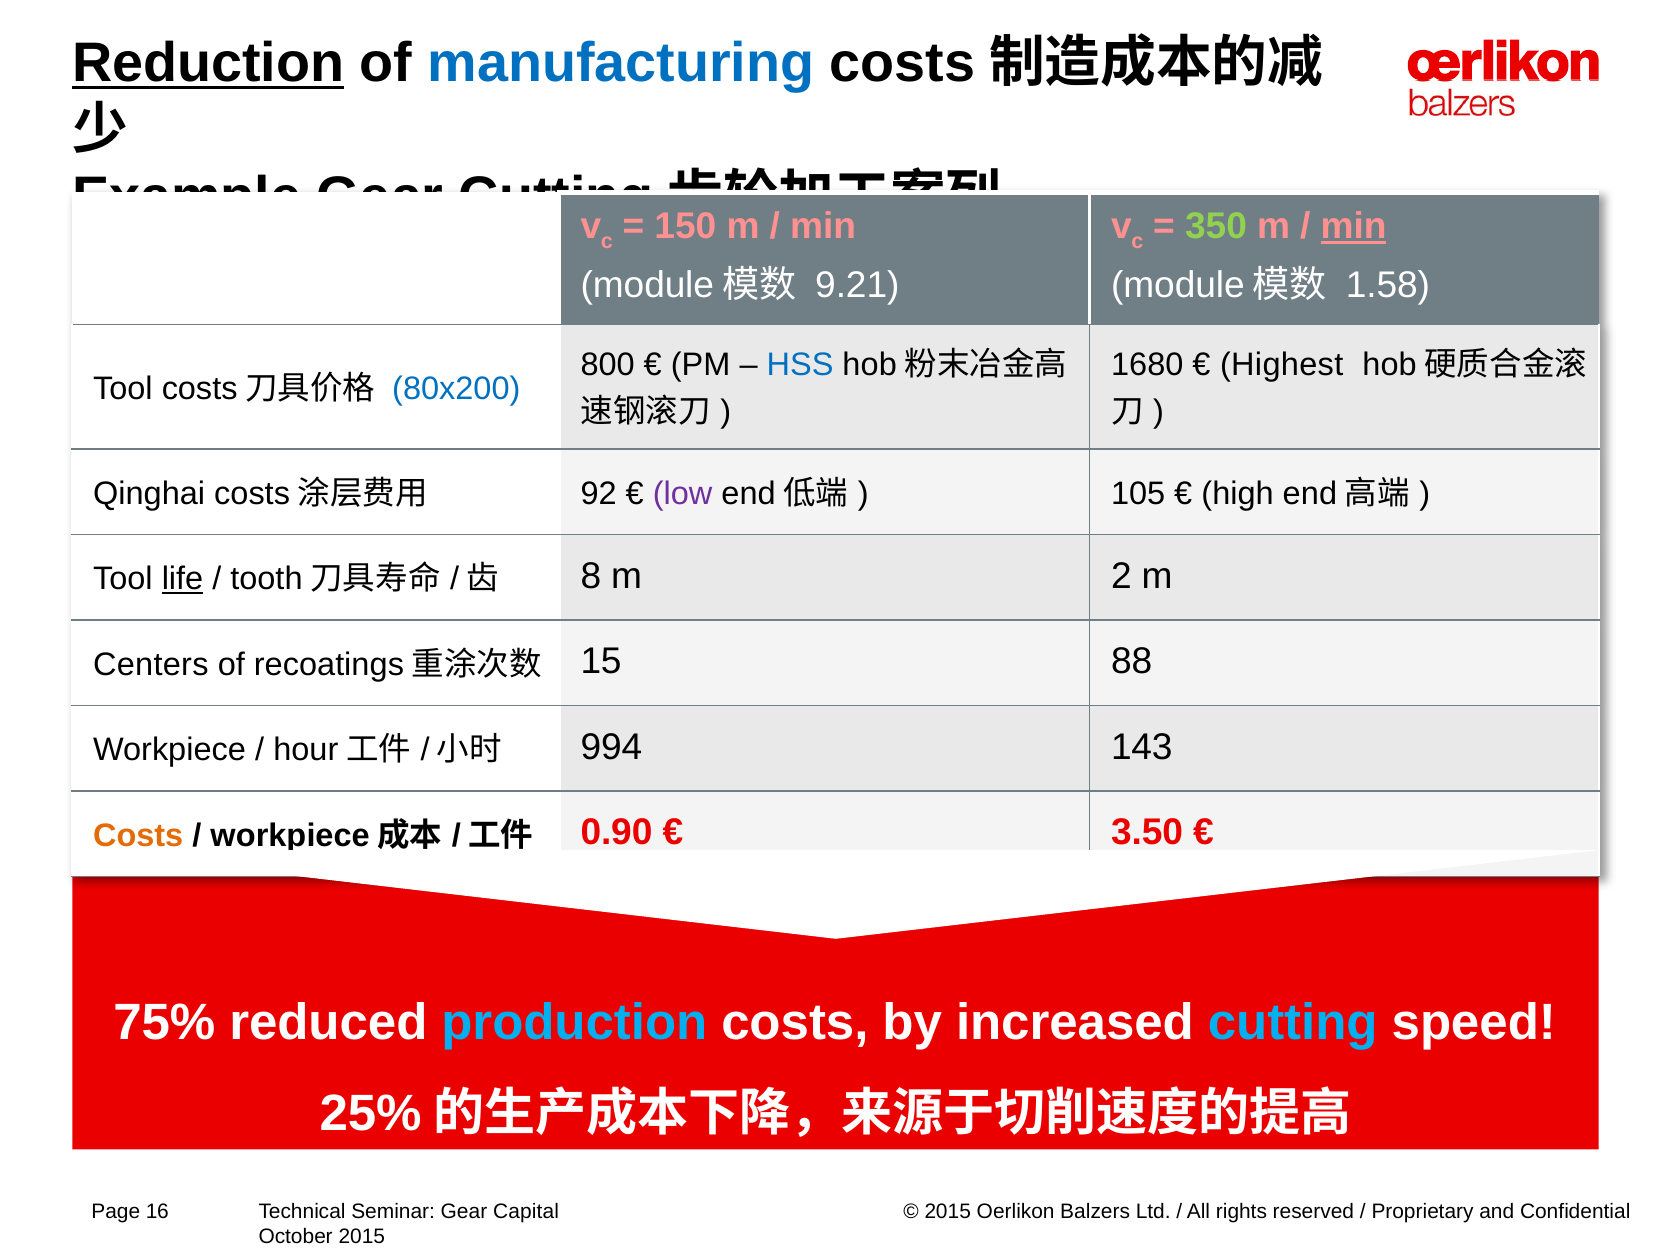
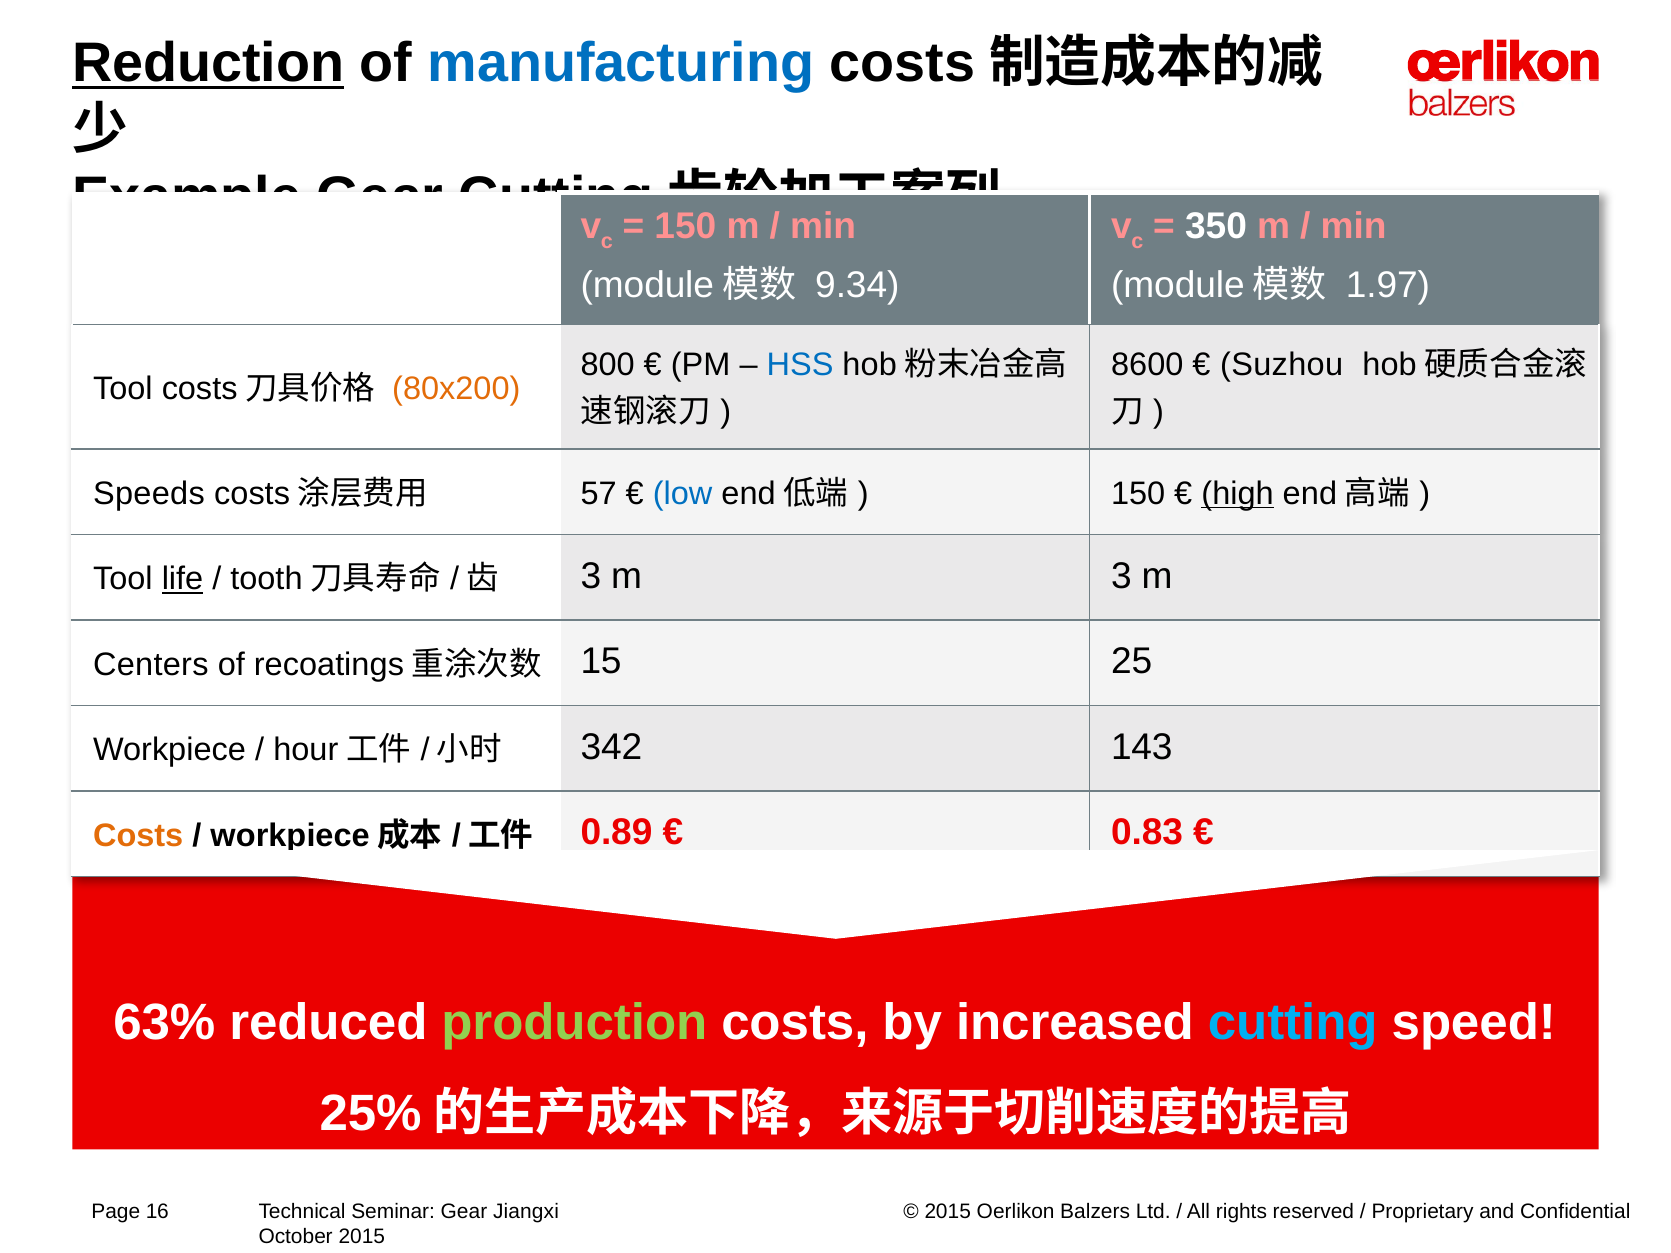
350 colour: light green -> white (1216, 227)
min underline: present -> none (1354, 227)
9.21: 9.21 -> 9.34 (857, 285)
1.58: 1.58 -> 1.97 (1388, 285)
1680: 1680 -> 8600 (1147, 365)
Highest: Highest -> Suzhou (1282, 365)
80x200 colour: blue -> orange (456, 389)
Qinghai: Qinghai -> Speeds (149, 494)
92: 92 -> 57 (599, 494)
low colour: purple -> blue (683, 494)
105: 105 -> 150 (1138, 494)
high underline: none -> present (1238, 494)
8: 8 -> 3 (591, 576)
m 2: 2 -> 3 (1121, 576)
88: 88 -> 25 (1132, 662)
994: 994 -> 342 (611, 747)
0.90: 0.90 -> 0.89 (616, 833)
3.50: 3.50 -> 0.83 (1147, 833)
75%: 75% -> 63% (164, 1022)
production colour: light blue -> light green (574, 1022)
Capital: Capital -> Jiangxi (526, 1212)
